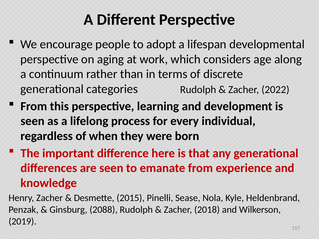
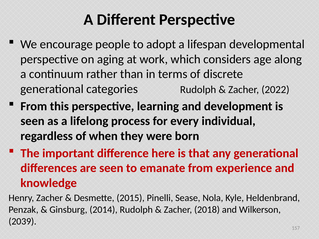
2088: 2088 -> 2014 (104, 210)
2019: 2019 -> 2039 (23, 222)
